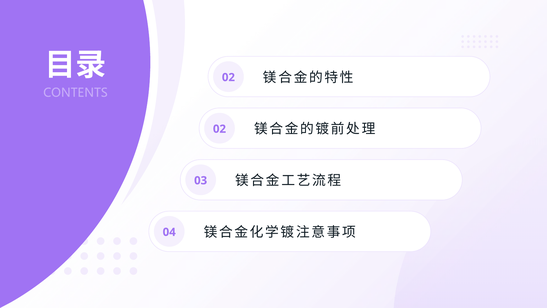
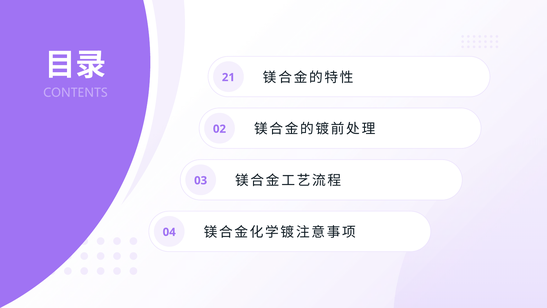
02: 02 -> 21 (228, 77)
